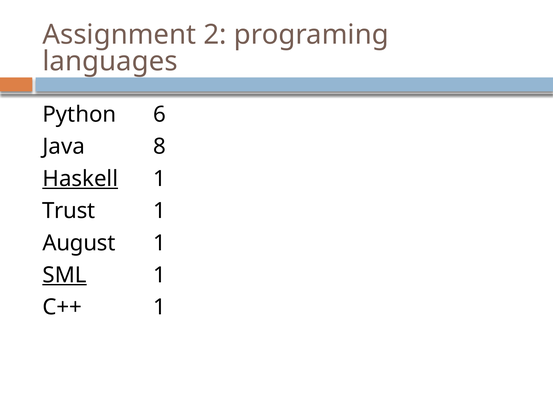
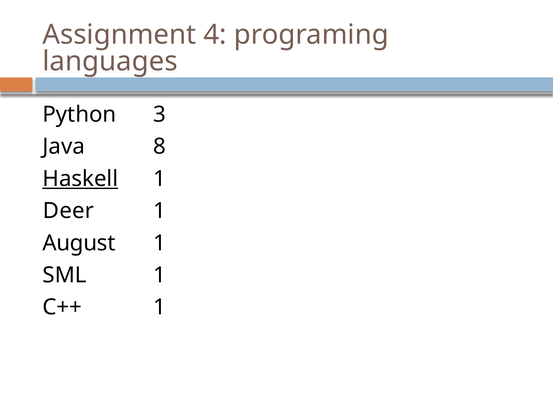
2: 2 -> 4 (215, 35)
6: 6 -> 3 (159, 114)
Trust: Trust -> Deer (69, 211)
SML underline: present -> none (65, 275)
